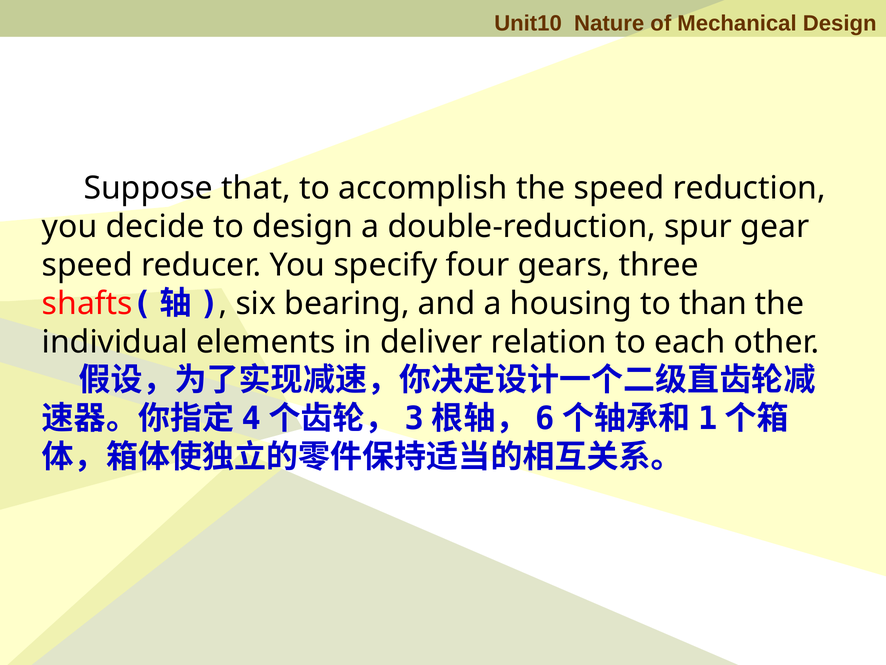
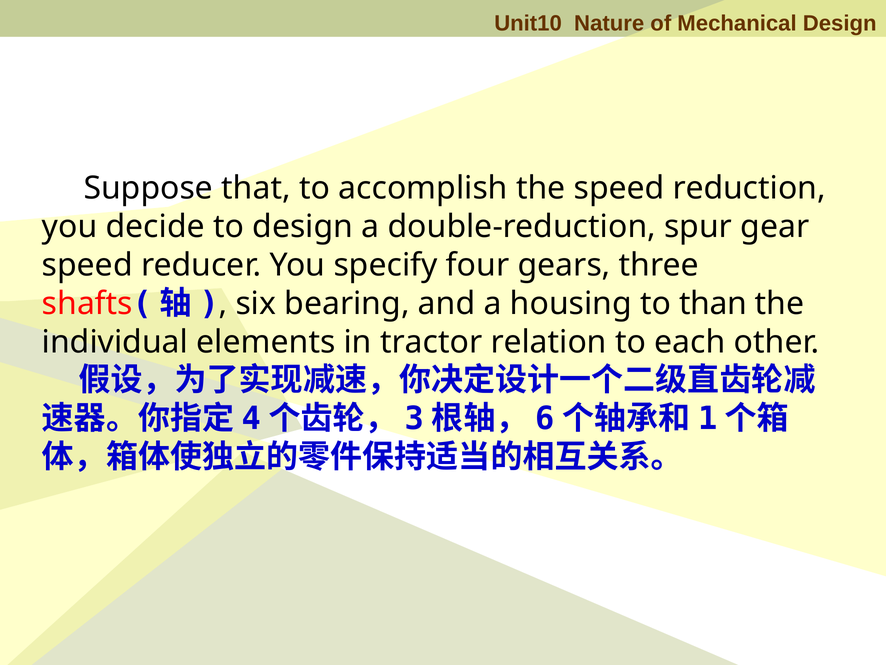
deliver: deliver -> tractor (431, 342)
